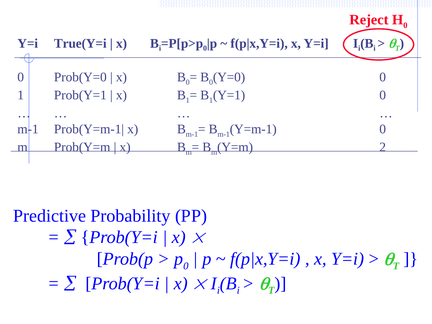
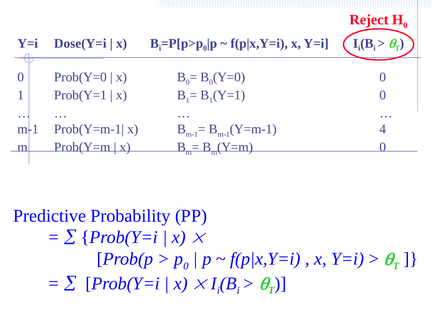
True(Y=i: True(Y=i -> Dose(Y=i (80, 43)
0: 0 -> 4 (383, 129)
2: 2 -> 0 (383, 147)
